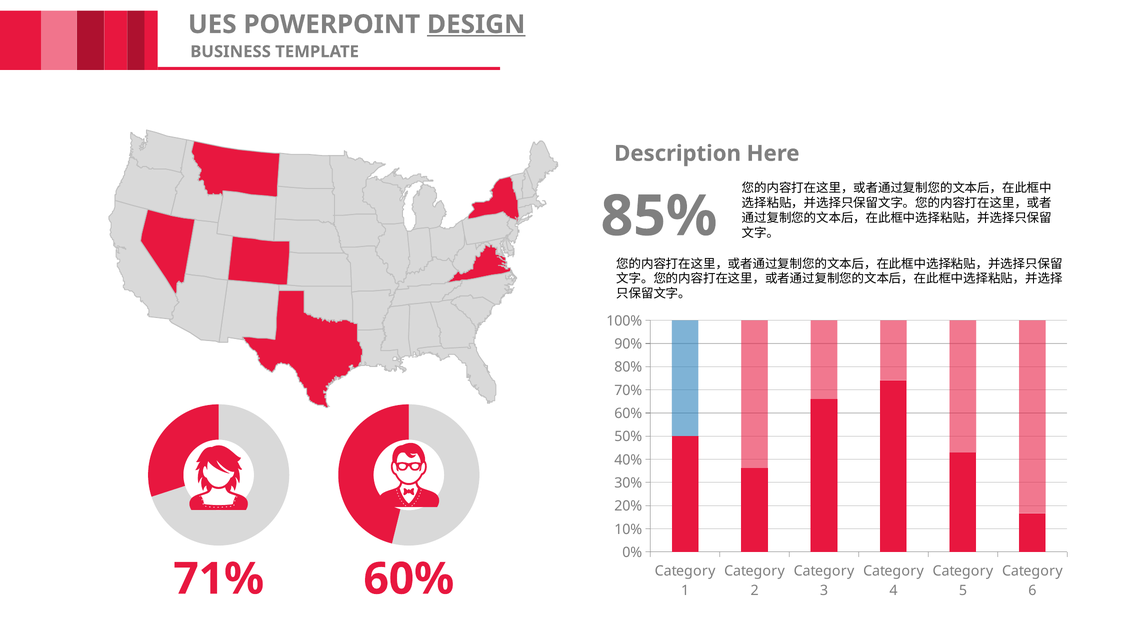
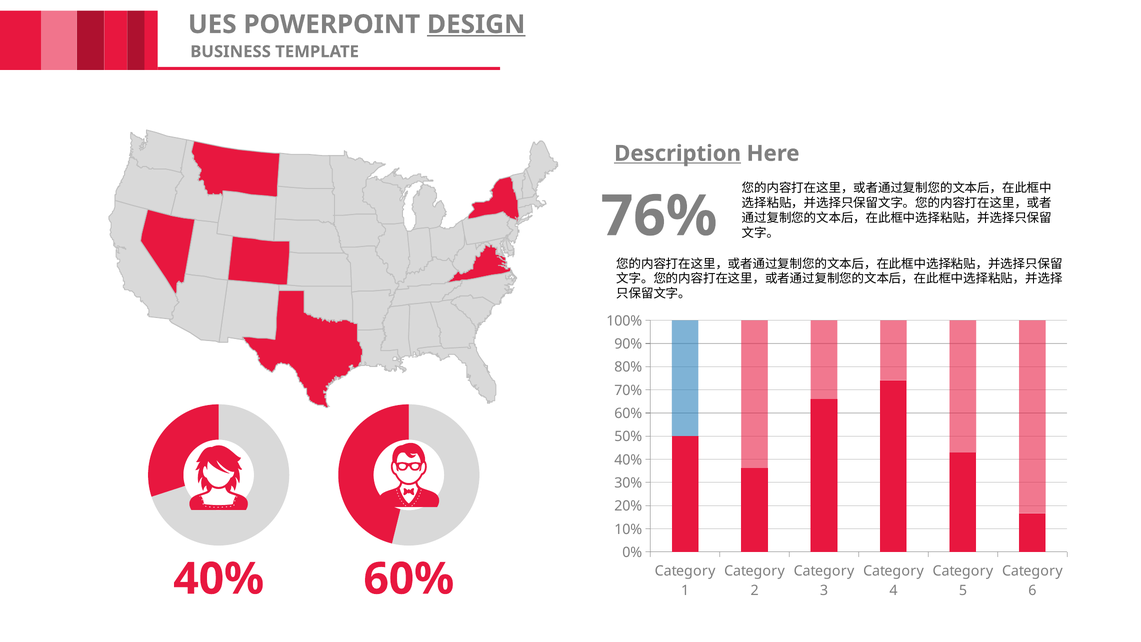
Description underline: none -> present (678, 153)
85%: 85% -> 76% (659, 216)
71%: 71% -> 40% (219, 579)
